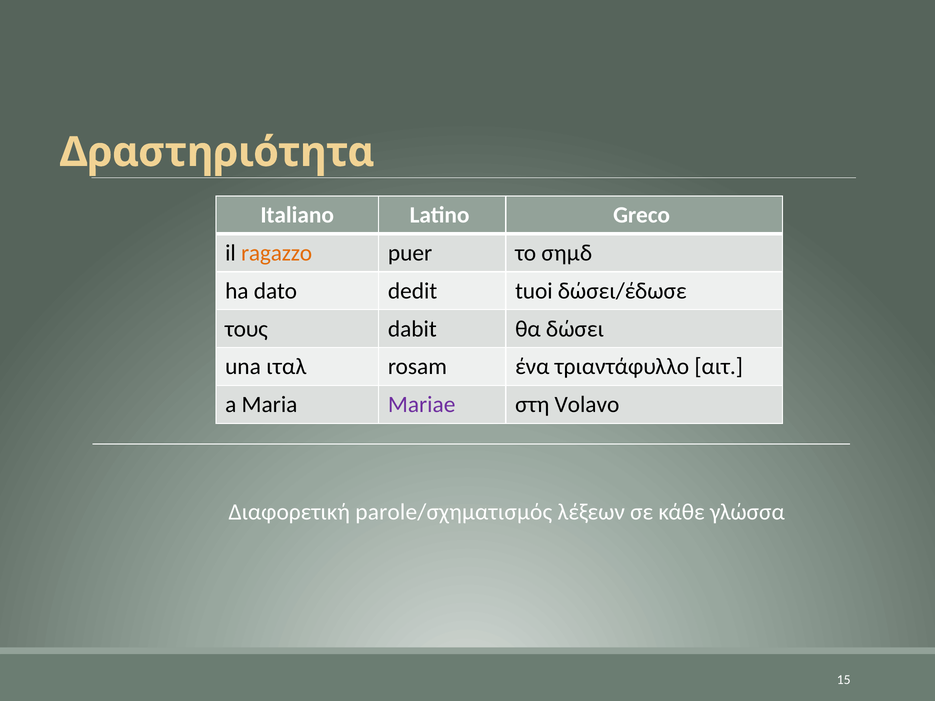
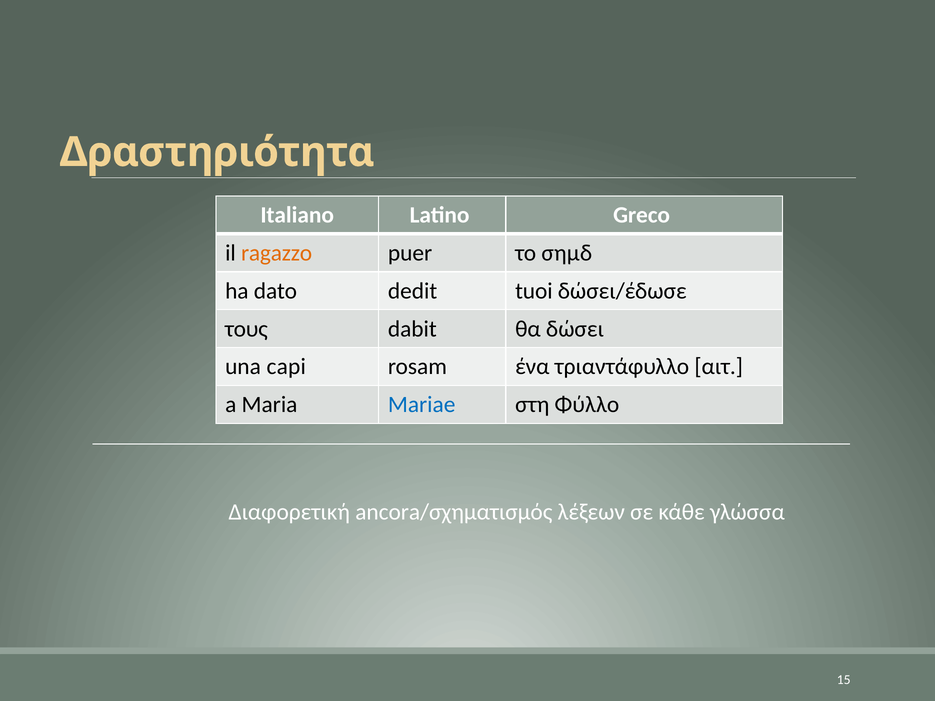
ιταλ: ιταλ -> capi (286, 367)
Mariae colour: purple -> blue (422, 405)
Volavo: Volavo -> Φύλλο (587, 405)
parole/σχηματισμός: parole/σχηματισμός -> ancora/σχηματισμός (454, 512)
